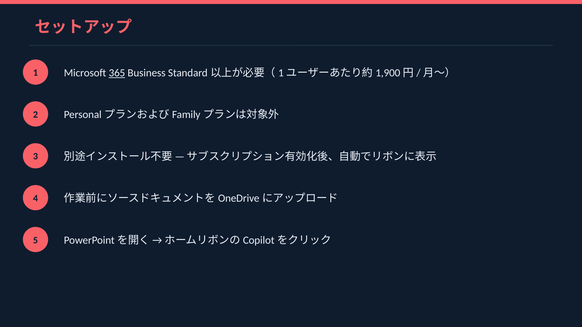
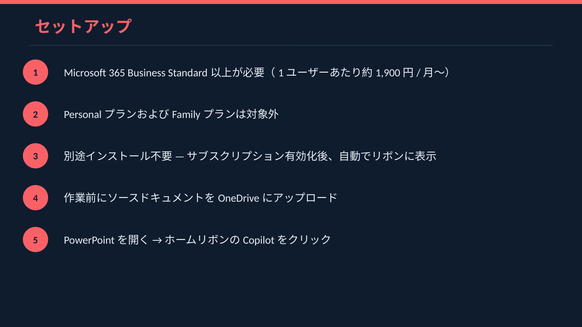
365 underline: present -> none (117, 73)
